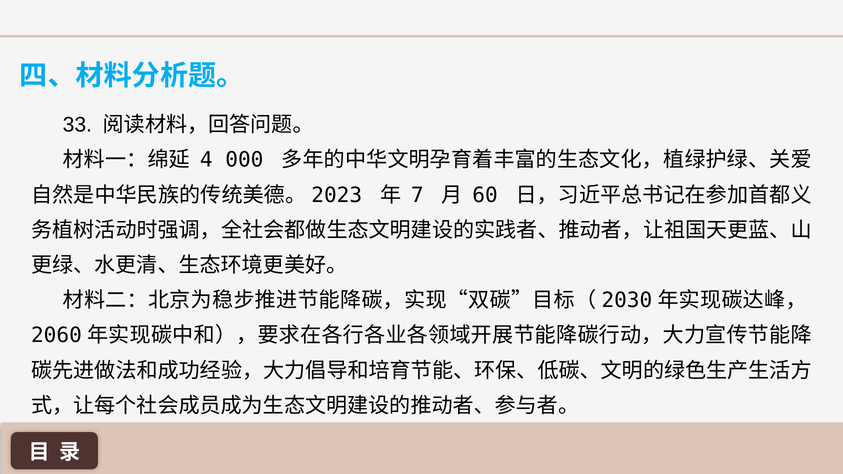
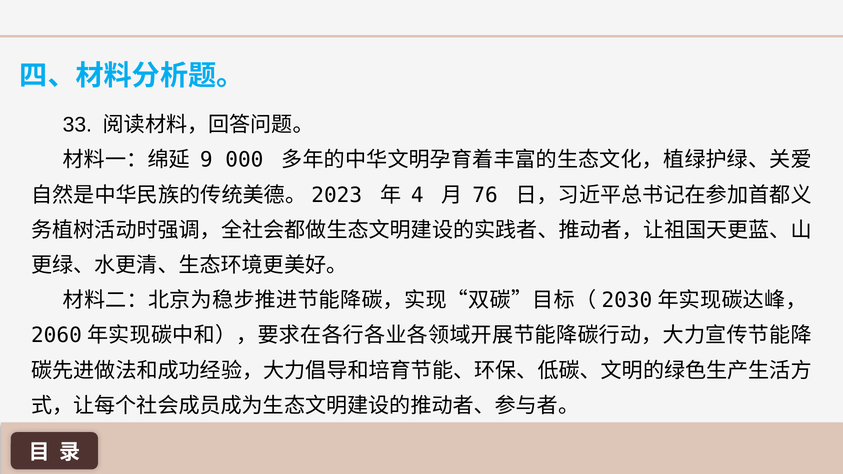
4: 4 -> 9 (206, 160)
7: 7 -> 4 (417, 195)
60: 60 -> 76 (485, 195)
